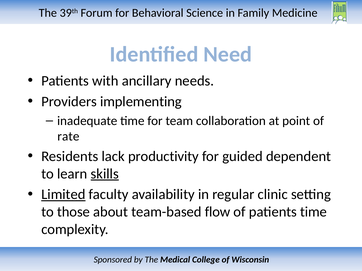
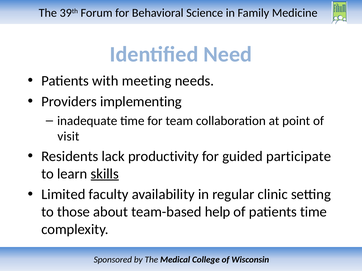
ancillary: ancillary -> meeting (147, 81)
rate: rate -> visit (68, 137)
dependent: dependent -> participate (299, 157)
Limited underline: present -> none (63, 195)
flow: flow -> help (218, 212)
